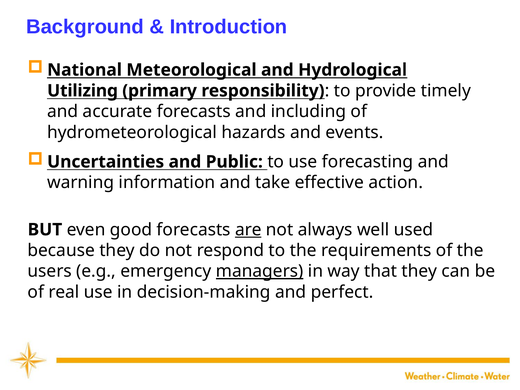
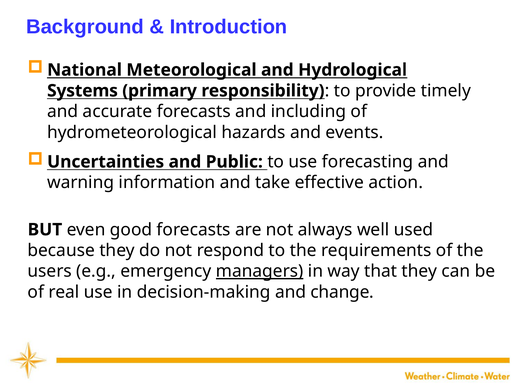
Utilizing: Utilizing -> Systems (83, 91)
are underline: present -> none (248, 230)
perfect: perfect -> change (342, 292)
